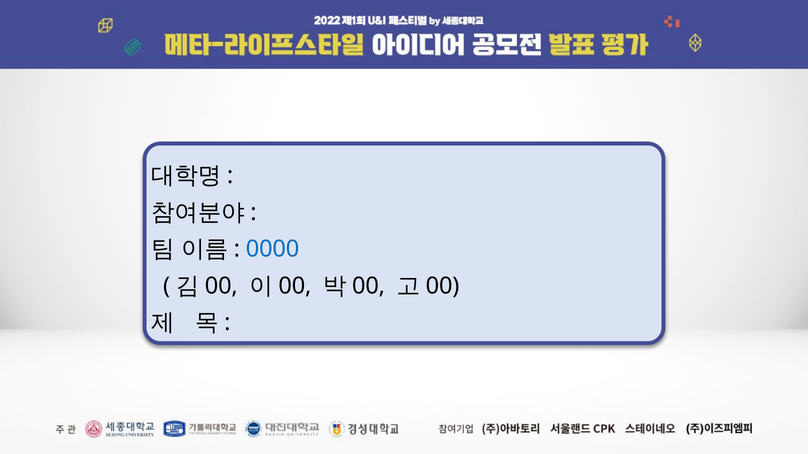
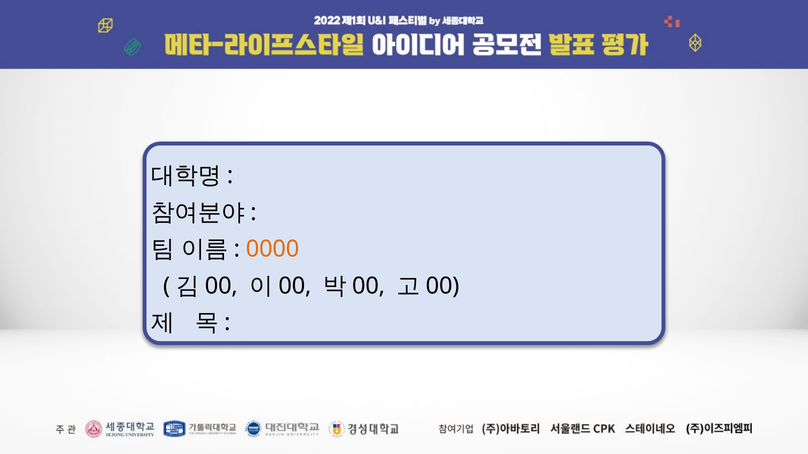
0000 colour: blue -> orange (273, 249)
